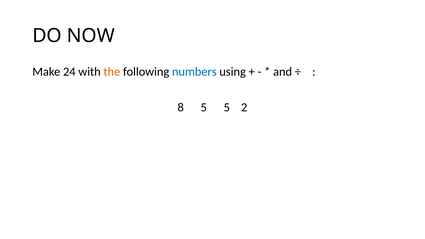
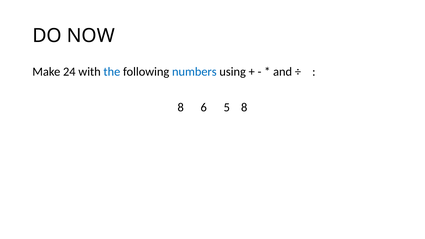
the colour: orange -> blue (112, 72)
8 5: 5 -> 6 (204, 107)
5 2: 2 -> 8 (244, 107)
